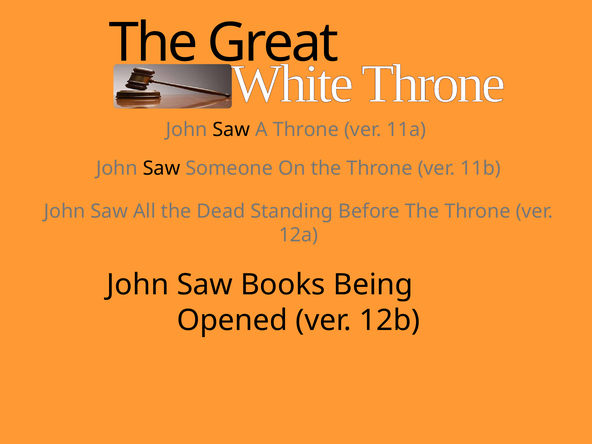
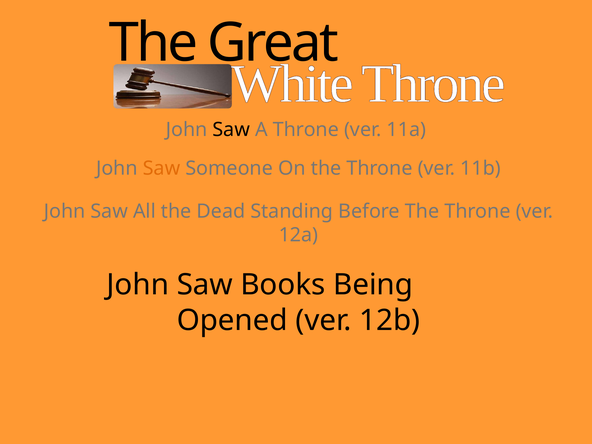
Saw colour: black -> orange (162, 168)
